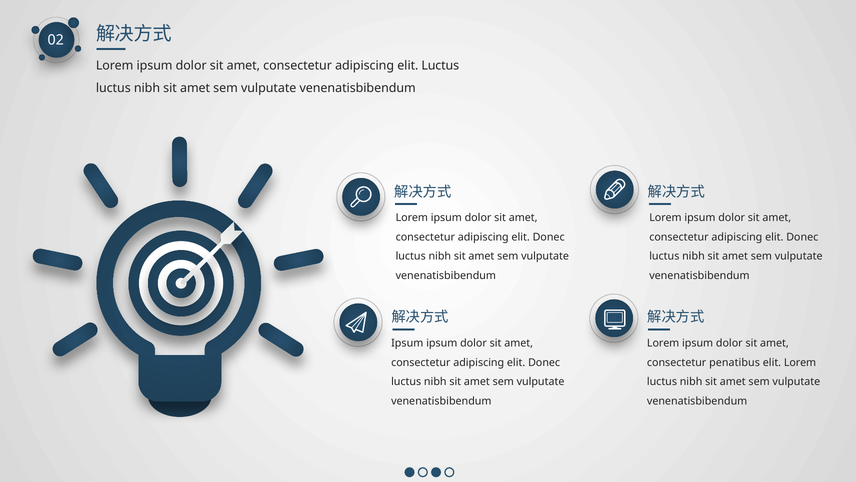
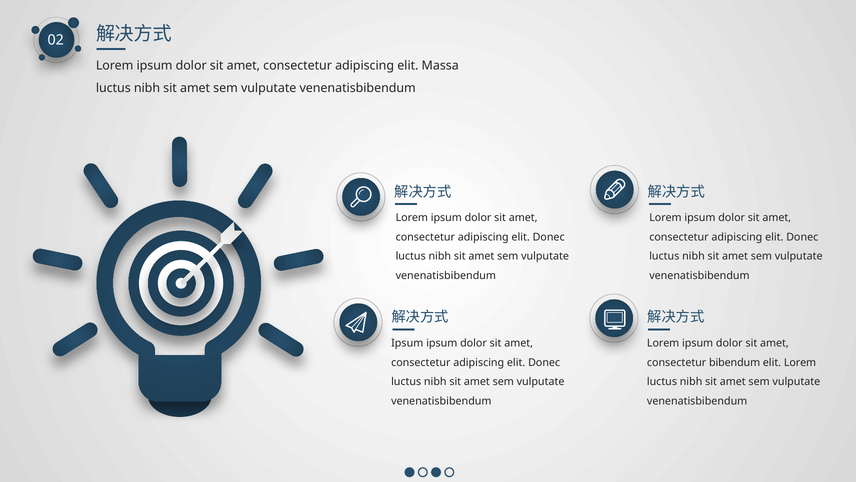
elit Luctus: Luctus -> Massa (440, 66)
penatibus: penatibus -> bibendum (735, 362)
